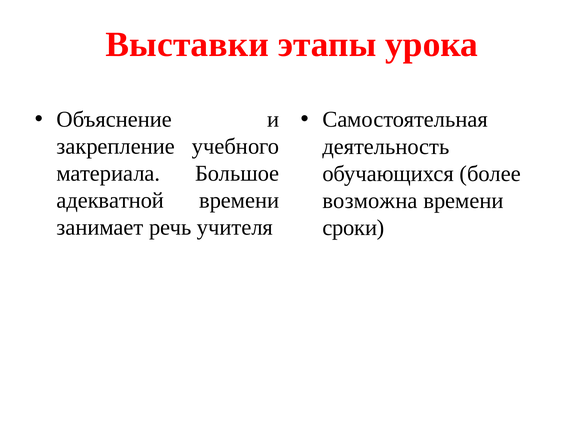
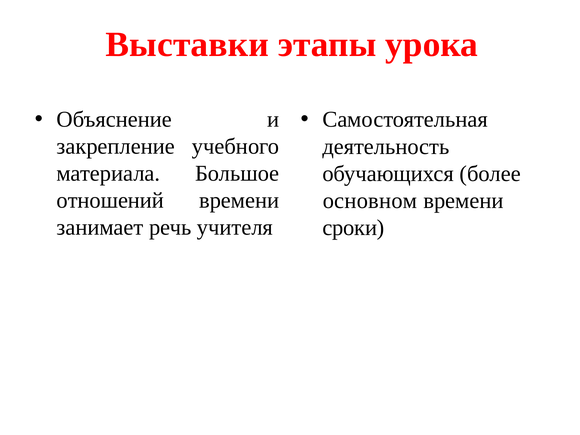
адекватной: адекватной -> отношений (110, 201)
возможна: возможна -> основном (370, 201)
